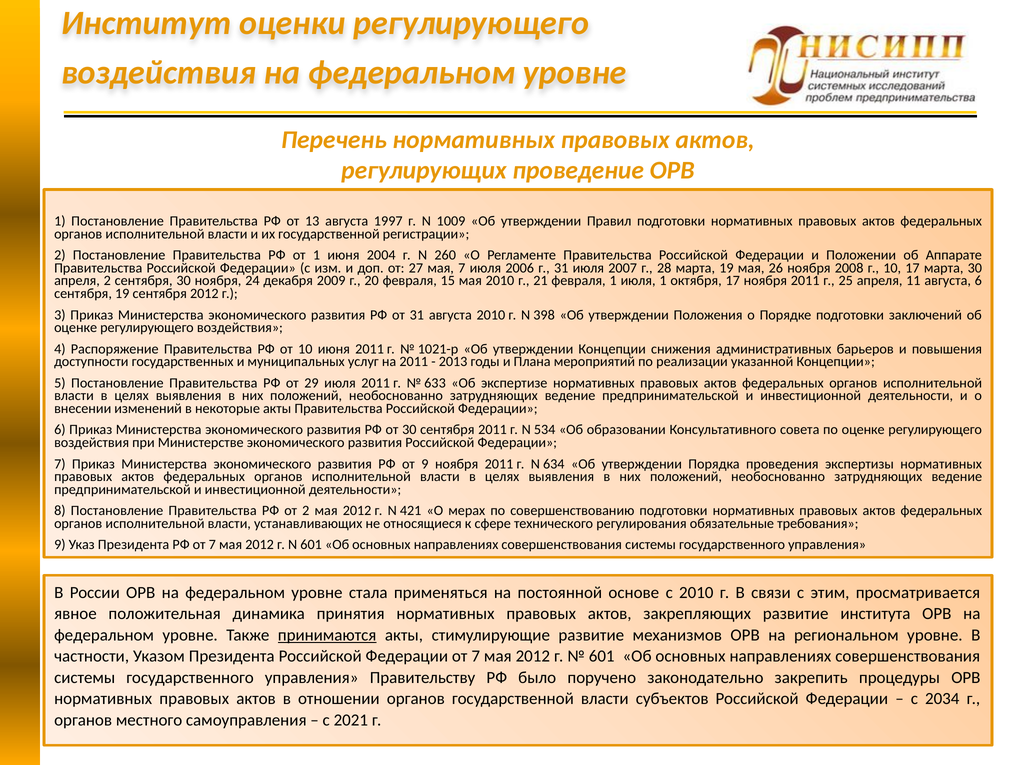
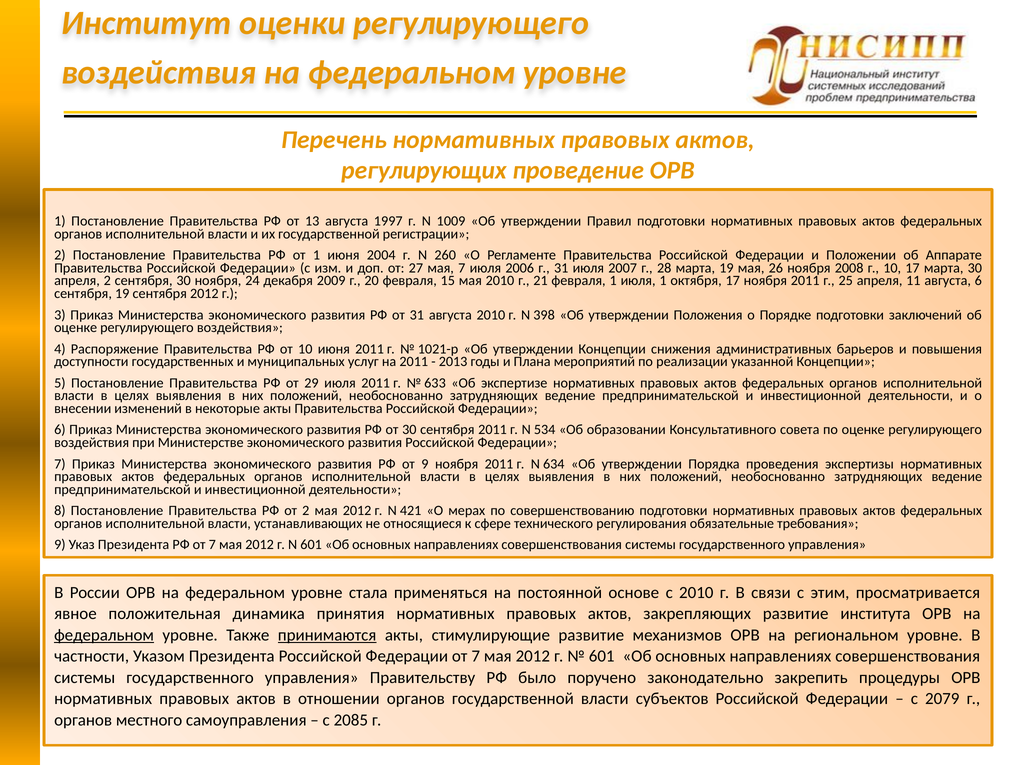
федеральном underline: none -> present (104, 635)
2034: 2034 -> 2079 (942, 699)
2021: 2021 -> 2085 (351, 720)
